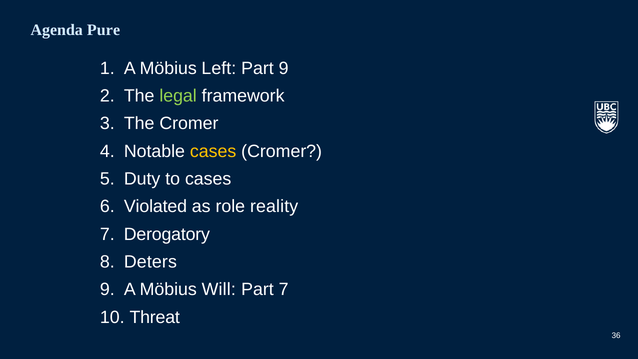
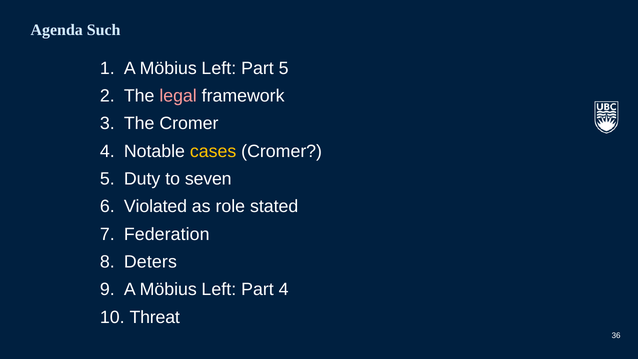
Pure: Pure -> Such (104, 30)
Part 9: 9 -> 5 (284, 68)
legal colour: light green -> pink (178, 96)
to cases: cases -> seven (208, 179)
reality: reality -> stated (274, 207)
Derogatory: Derogatory -> Federation (167, 234)
Will: Will -> Left (219, 289)
Part 7: 7 -> 4 (284, 289)
